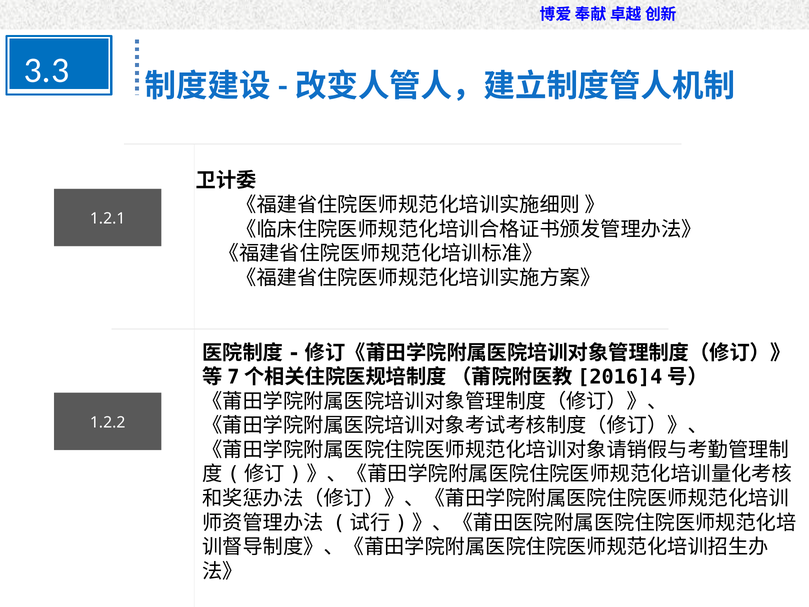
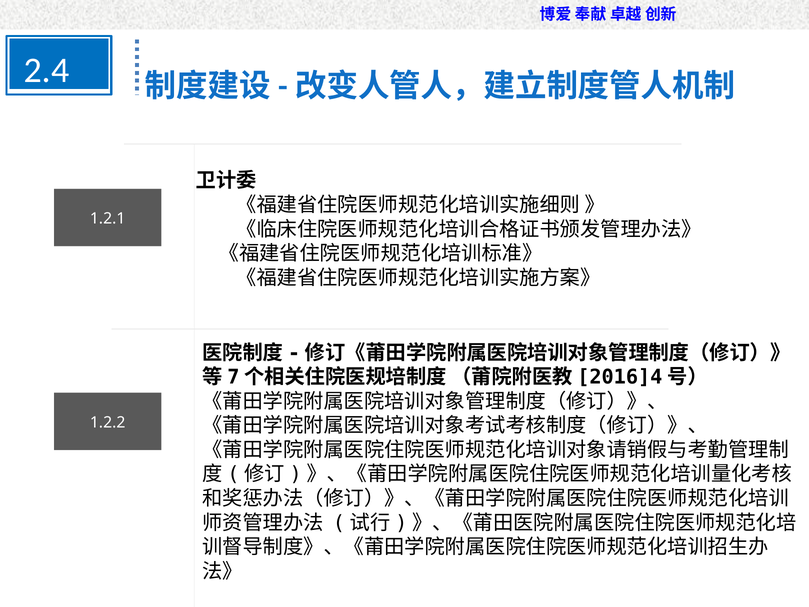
3.3: 3.3 -> 2.4 (47, 70)
